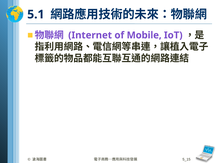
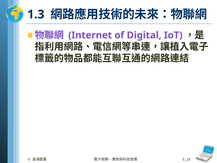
5.1: 5.1 -> 1.3 (36, 14)
Mobile: Mobile -> Digital (144, 35)
